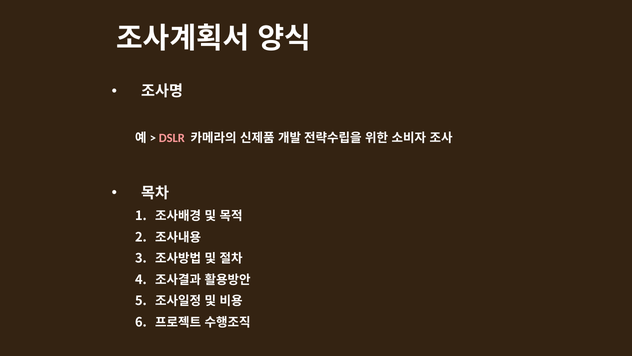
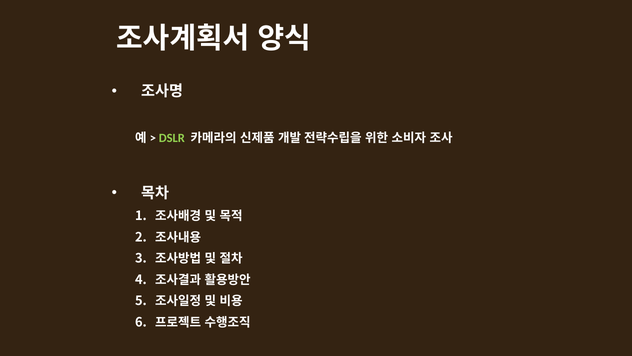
DSLR colour: pink -> light green (172, 138)
